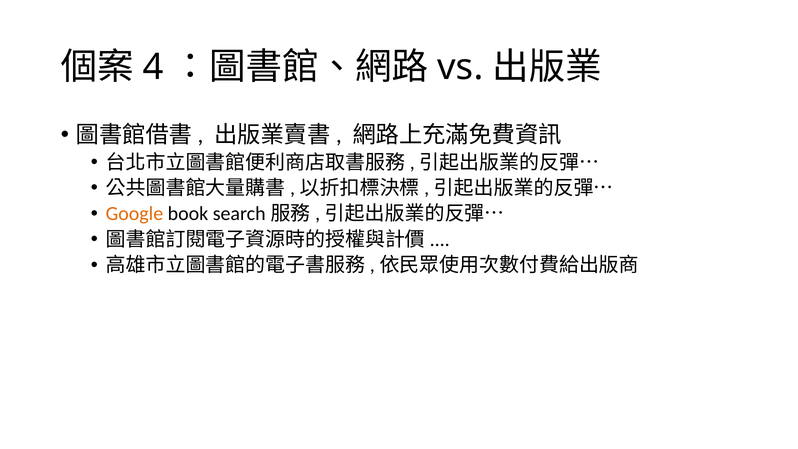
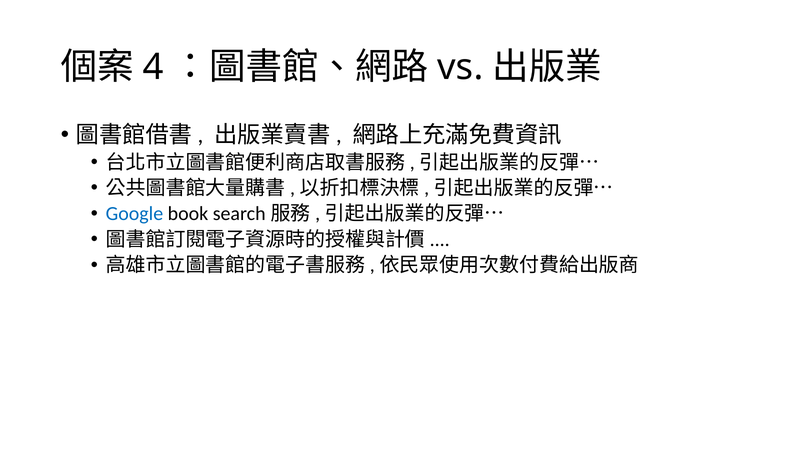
Google colour: orange -> blue (134, 214)
